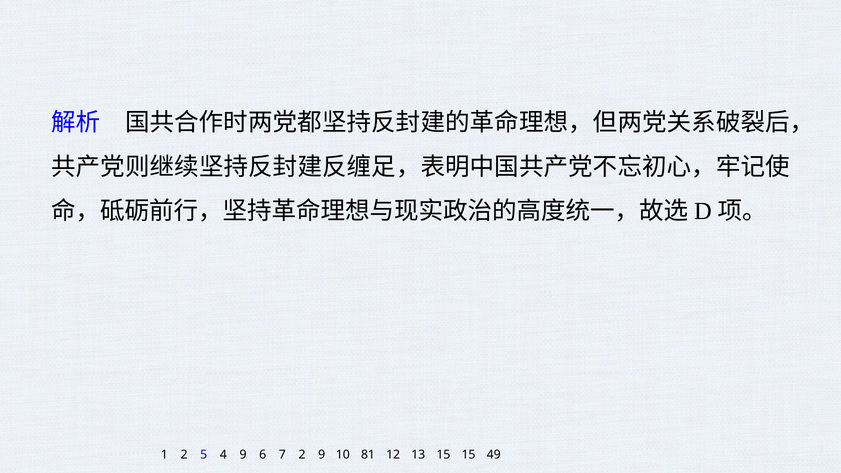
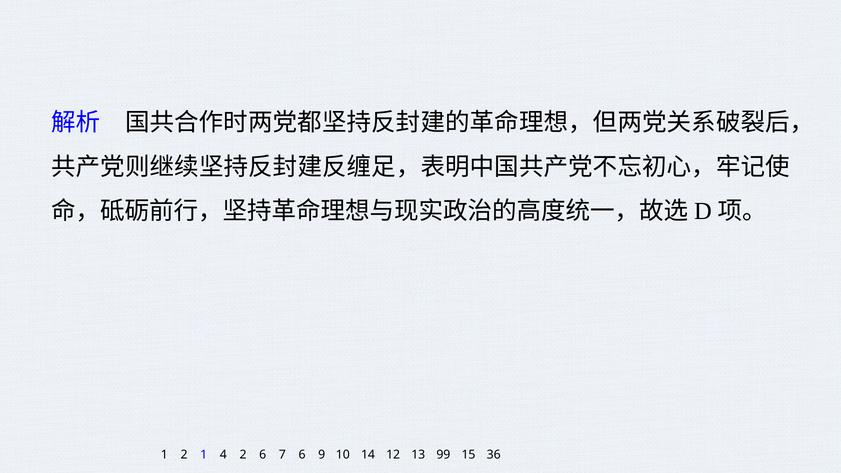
2 5: 5 -> 1 (204, 455)
4 9: 9 -> 2 (243, 455)
7 2: 2 -> 6 (302, 455)
81: 81 -> 14 (368, 455)
13 15: 15 -> 99 (443, 455)
49: 49 -> 36 (494, 455)
